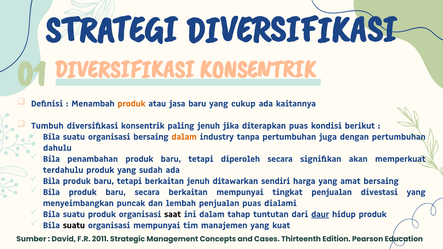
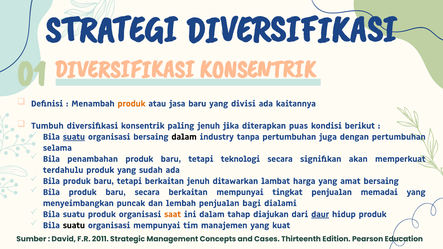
cukup: cukup -> divisi (243, 104)
suatu underline: none -> present (74, 137)
dalam colour: orange -> black (184, 137)
dahulu: dahulu -> selama (57, 148)
diperoleh: diperoleh -> teknologi (240, 159)
sendiri: sendiri -> lambat (276, 181)
divestasi: divestasi -> memadai (379, 192)
penjualan puas: puas -> bagi (252, 203)
saat colour: black -> orange (173, 214)
tuntutan: tuntutan -> diajukan (271, 214)
